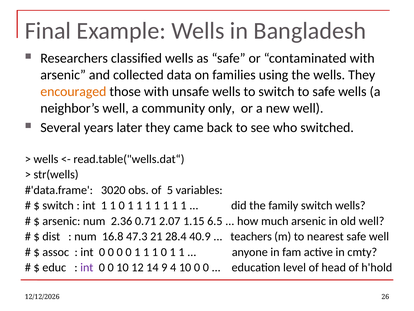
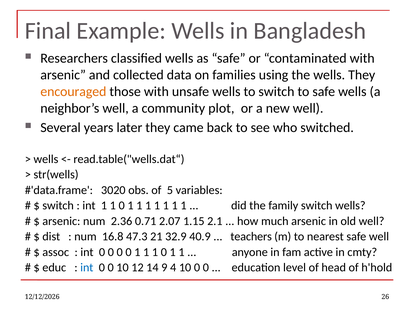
only: only -> plot (221, 108)
6.5: 6.5 -> 2.1 (215, 221)
28.4: 28.4 -> 32.9 (176, 236)
int colour: purple -> blue (87, 267)
